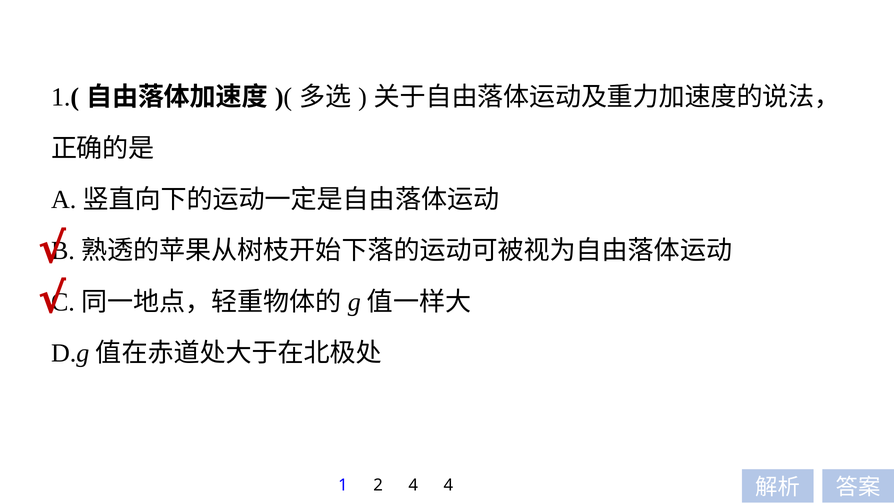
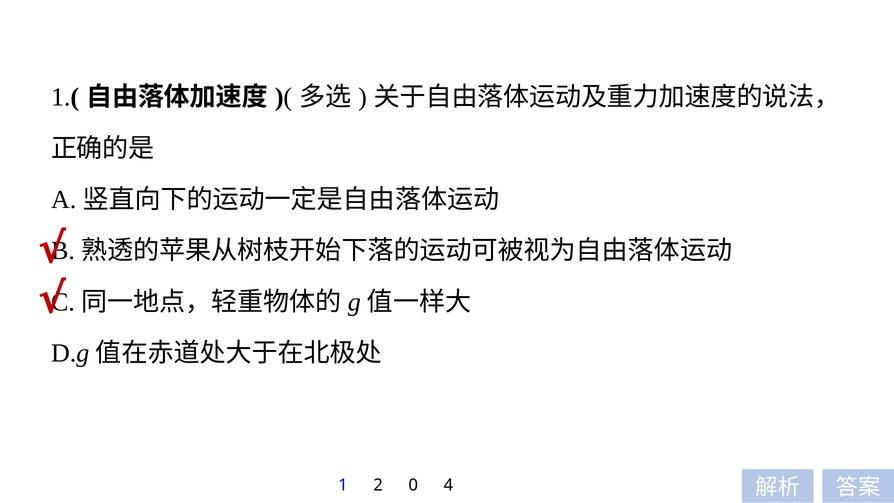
2 4: 4 -> 0 (413, 485)
